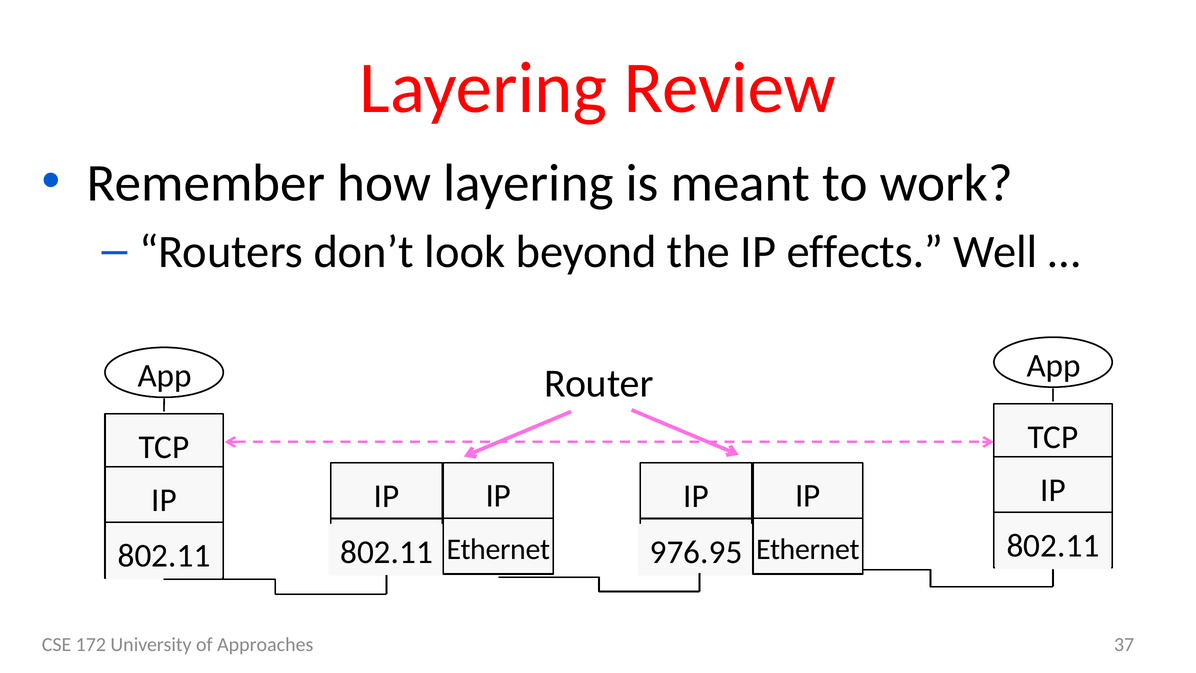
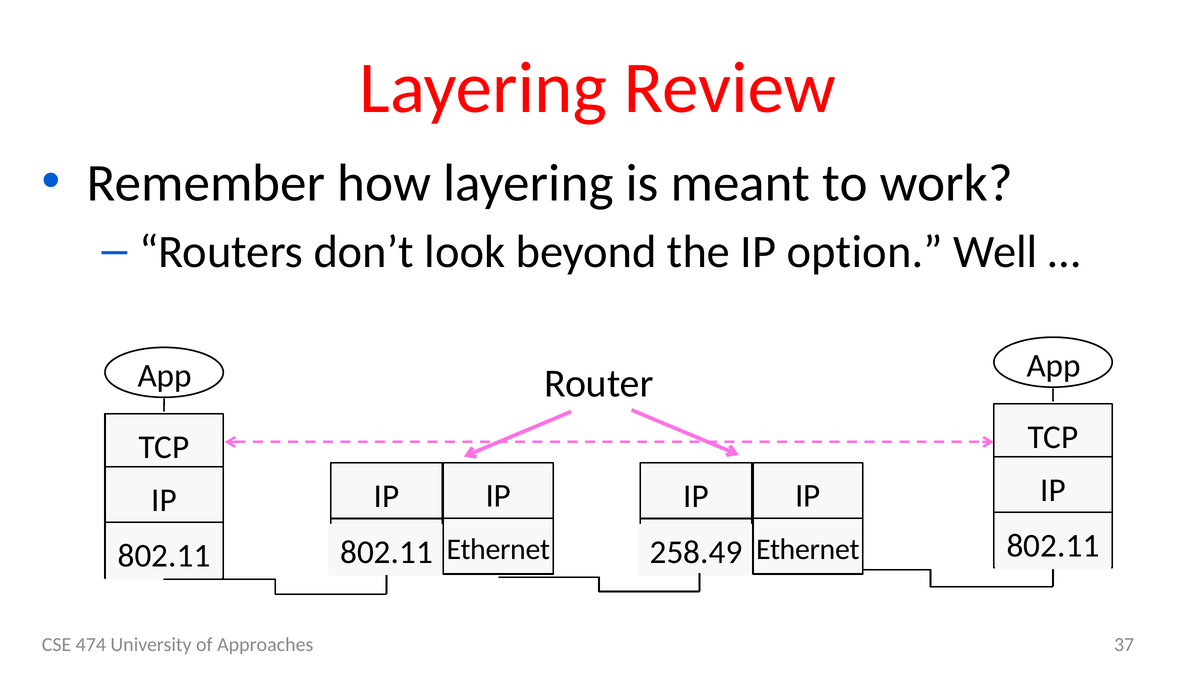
effects: effects -> option (865, 252)
976.95: 976.95 -> 258.49 (696, 552)
172: 172 -> 474 (91, 644)
